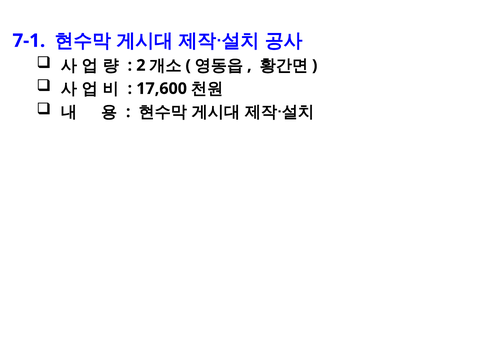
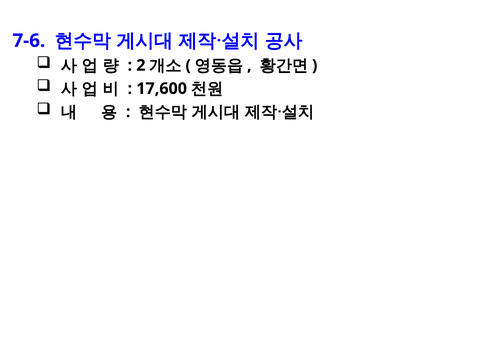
7-1: 7-1 -> 7-6 (29, 41)
